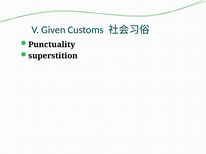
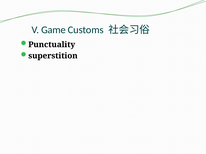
Given: Given -> Game (53, 30)
